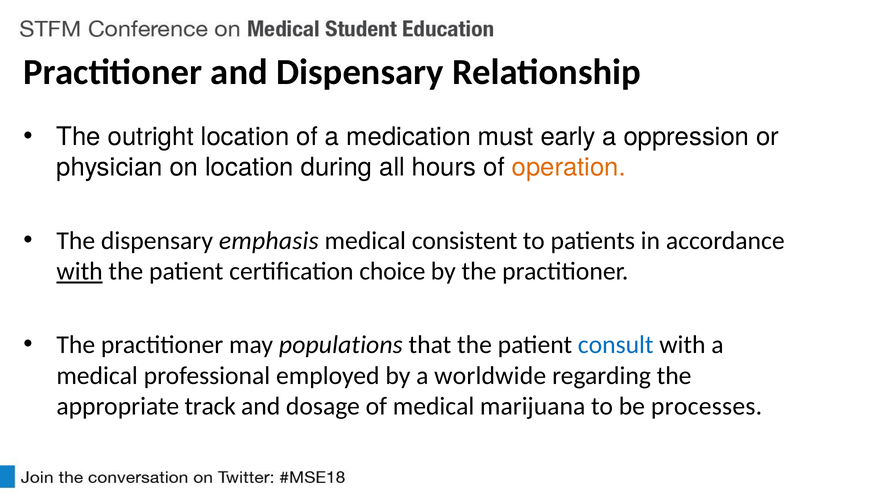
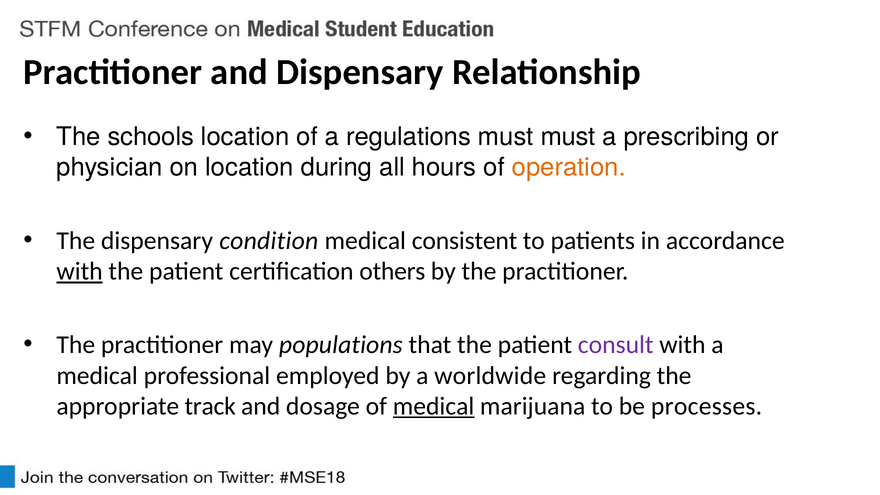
outright: outright -> schools (151, 137)
medication: medication -> regulations (409, 137)
must early: early -> must (568, 137)
oppression: oppression -> prescribing (686, 137)
emphasis: emphasis -> condition (269, 241)
choice: choice -> others (392, 271)
consult colour: blue -> purple (616, 345)
medical underline: none -> present (434, 406)
